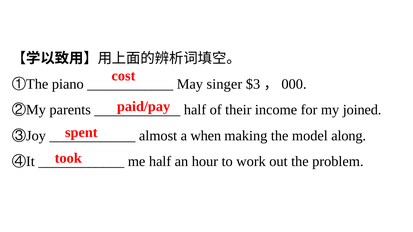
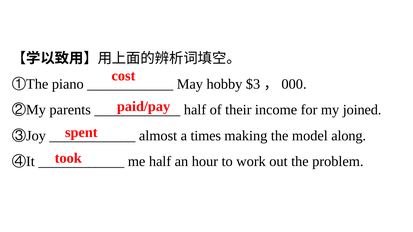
singer: singer -> hobby (224, 84)
when: when -> times (206, 136)
